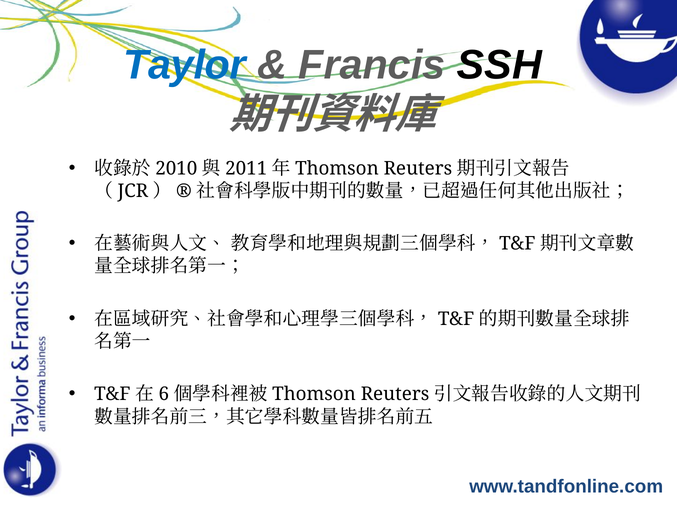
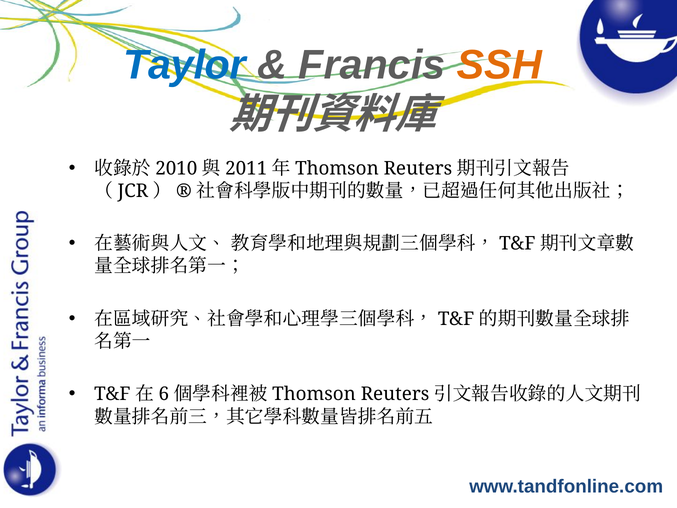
SSH colour: black -> orange (499, 65)
